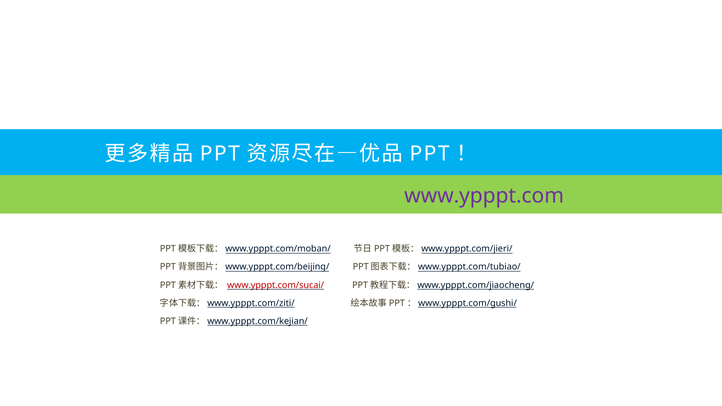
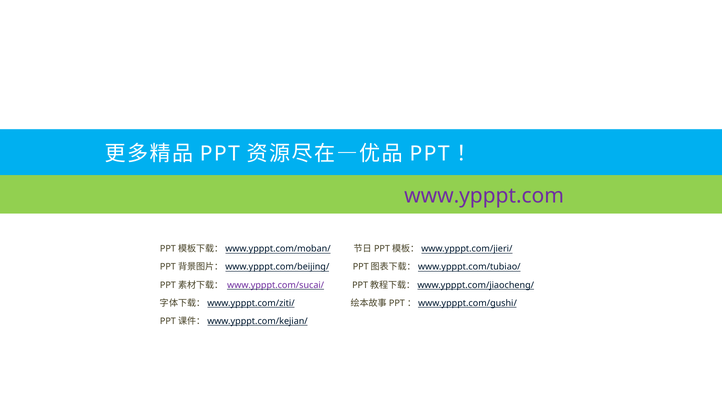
www.ypppt.com/sucai/ colour: red -> purple (276, 285)
